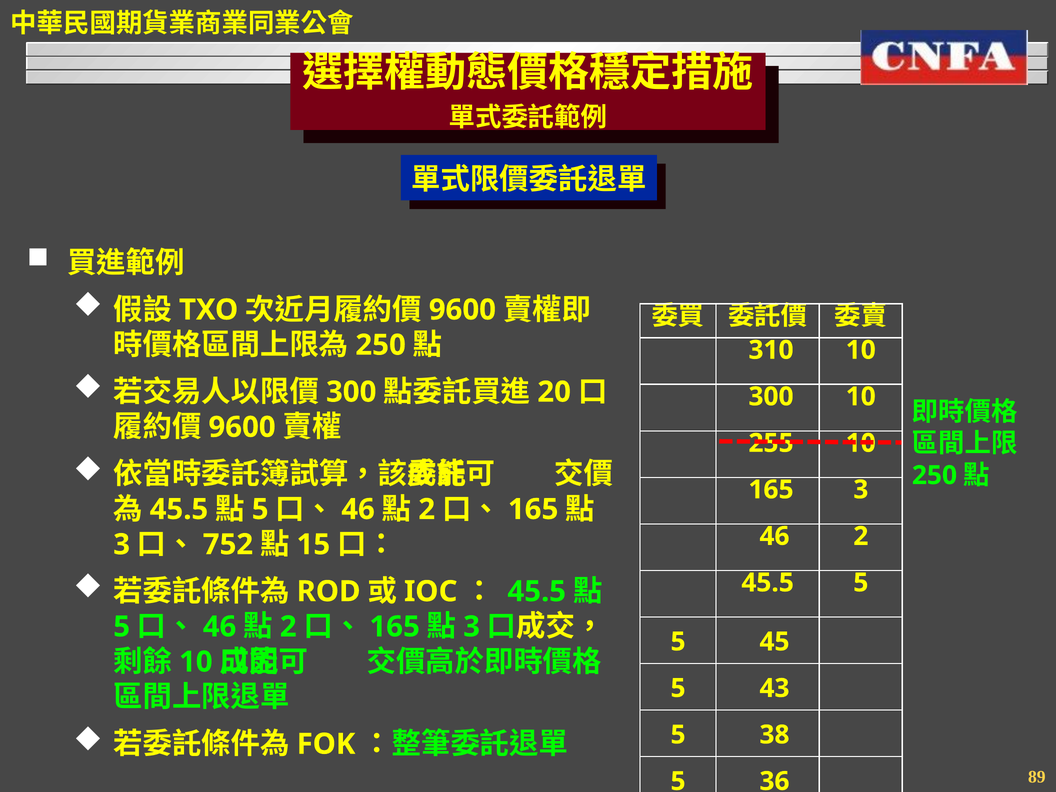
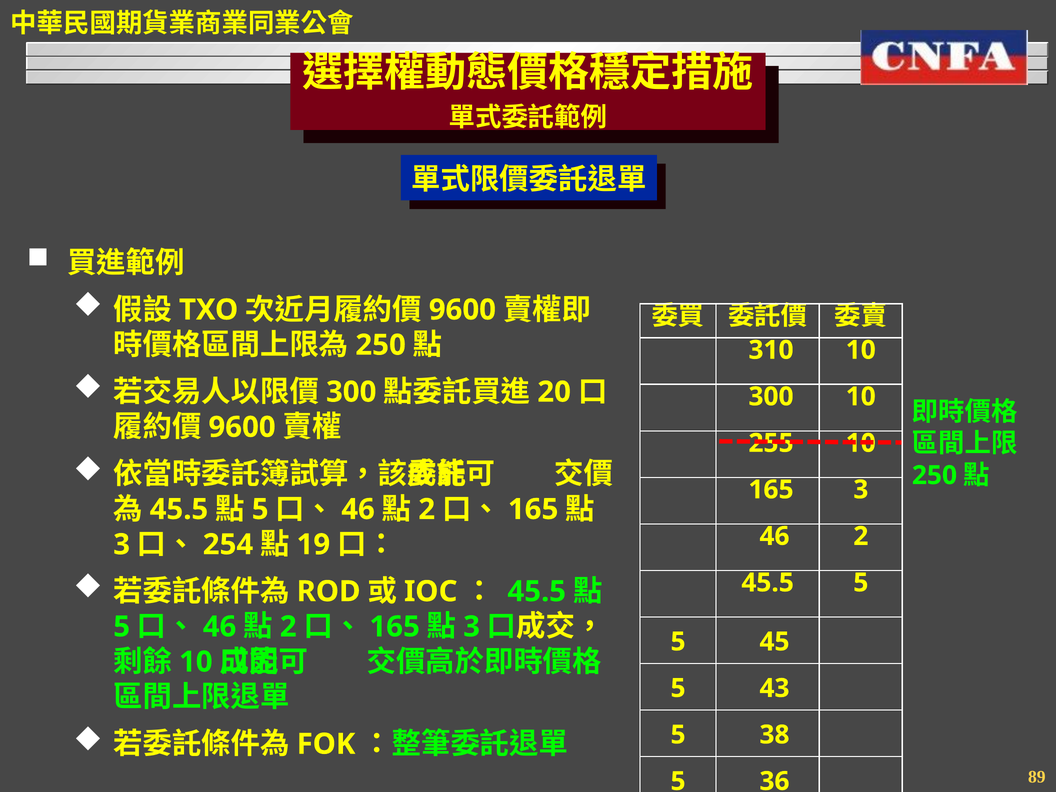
752: 752 -> 254 (228, 545)
15: 15 -> 19 (313, 545)
